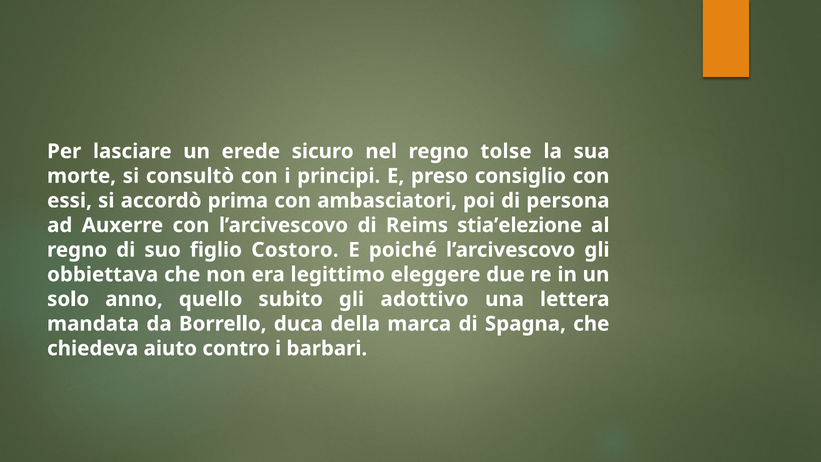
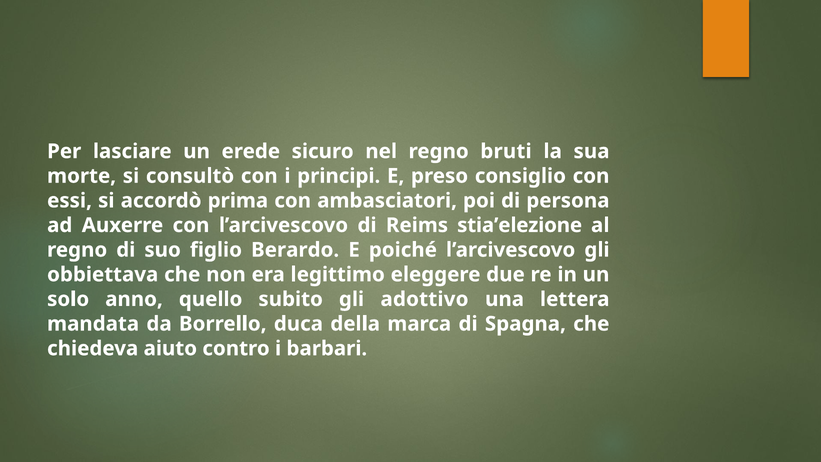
tolse: tolse -> bruti (506, 151)
Costoro: Costoro -> Berardo (295, 250)
